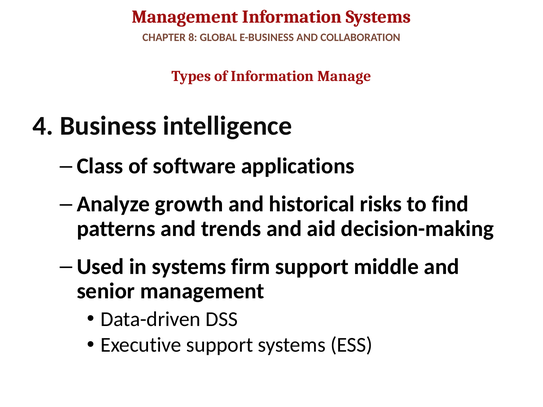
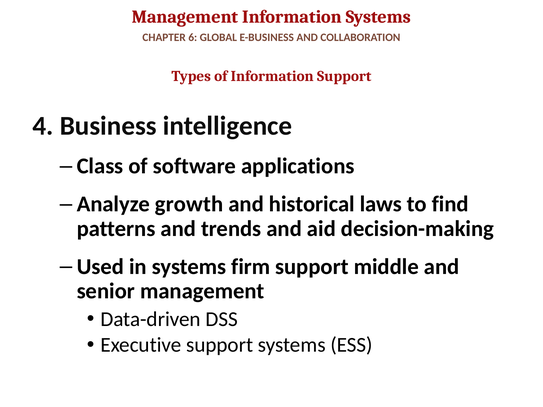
8: 8 -> 6 (193, 37)
Information Manage: Manage -> Support (344, 76)
risks: risks -> laws (381, 204)
